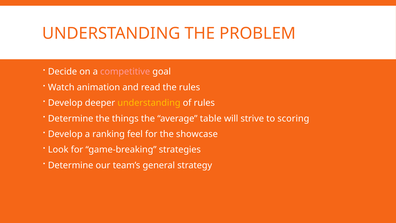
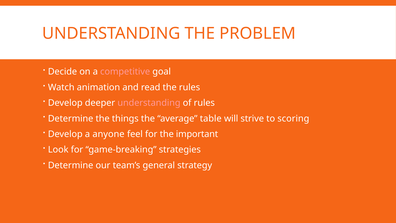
understanding colour: yellow -> pink (149, 103)
ranking: ranking -> anyone (108, 134)
showcase: showcase -> important (197, 134)
